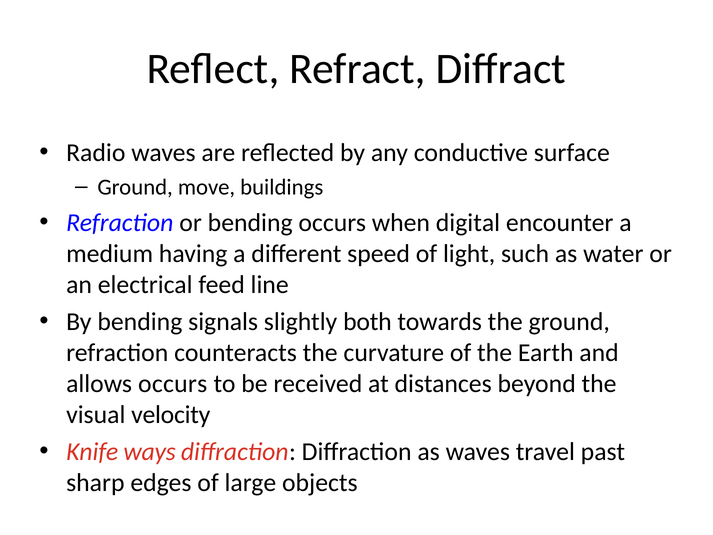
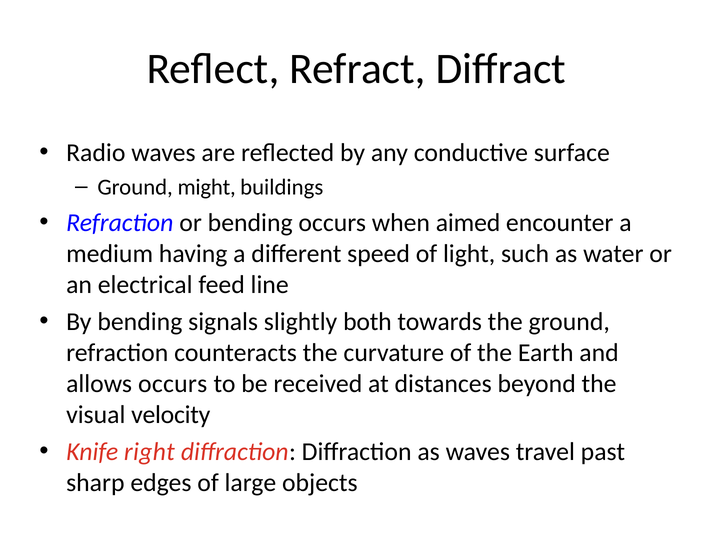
move: move -> might (207, 187)
digital: digital -> aimed (468, 223)
ways: ways -> right (149, 452)
